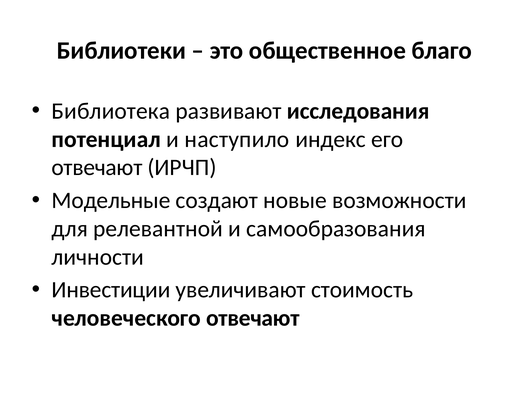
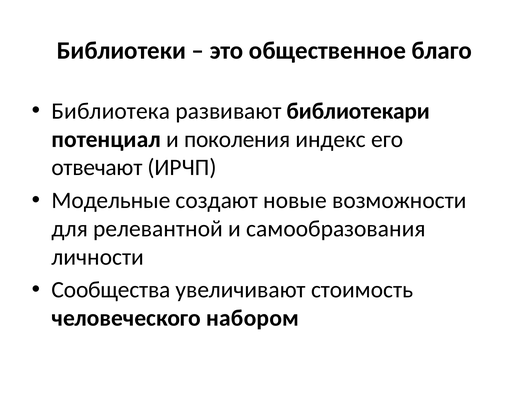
исследования: исследования -> библиотекари (358, 111)
наступило: наступило -> поколения (237, 139)
Инвестиции: Инвестиции -> Сообщества (111, 290)
человеческого отвечают: отвечают -> набором (253, 318)
